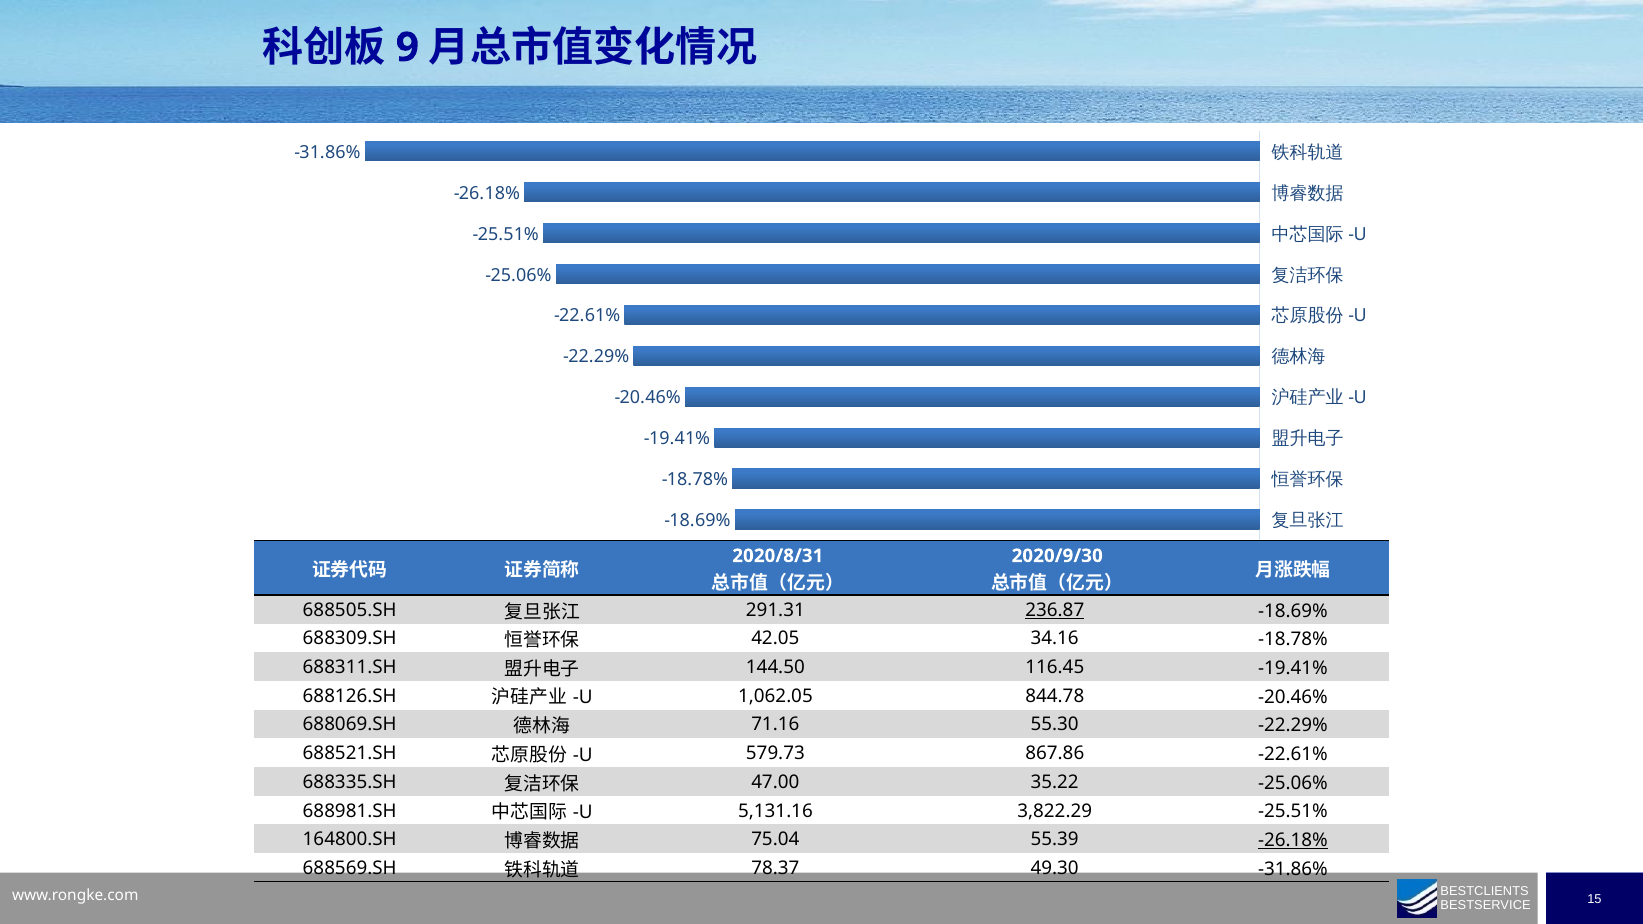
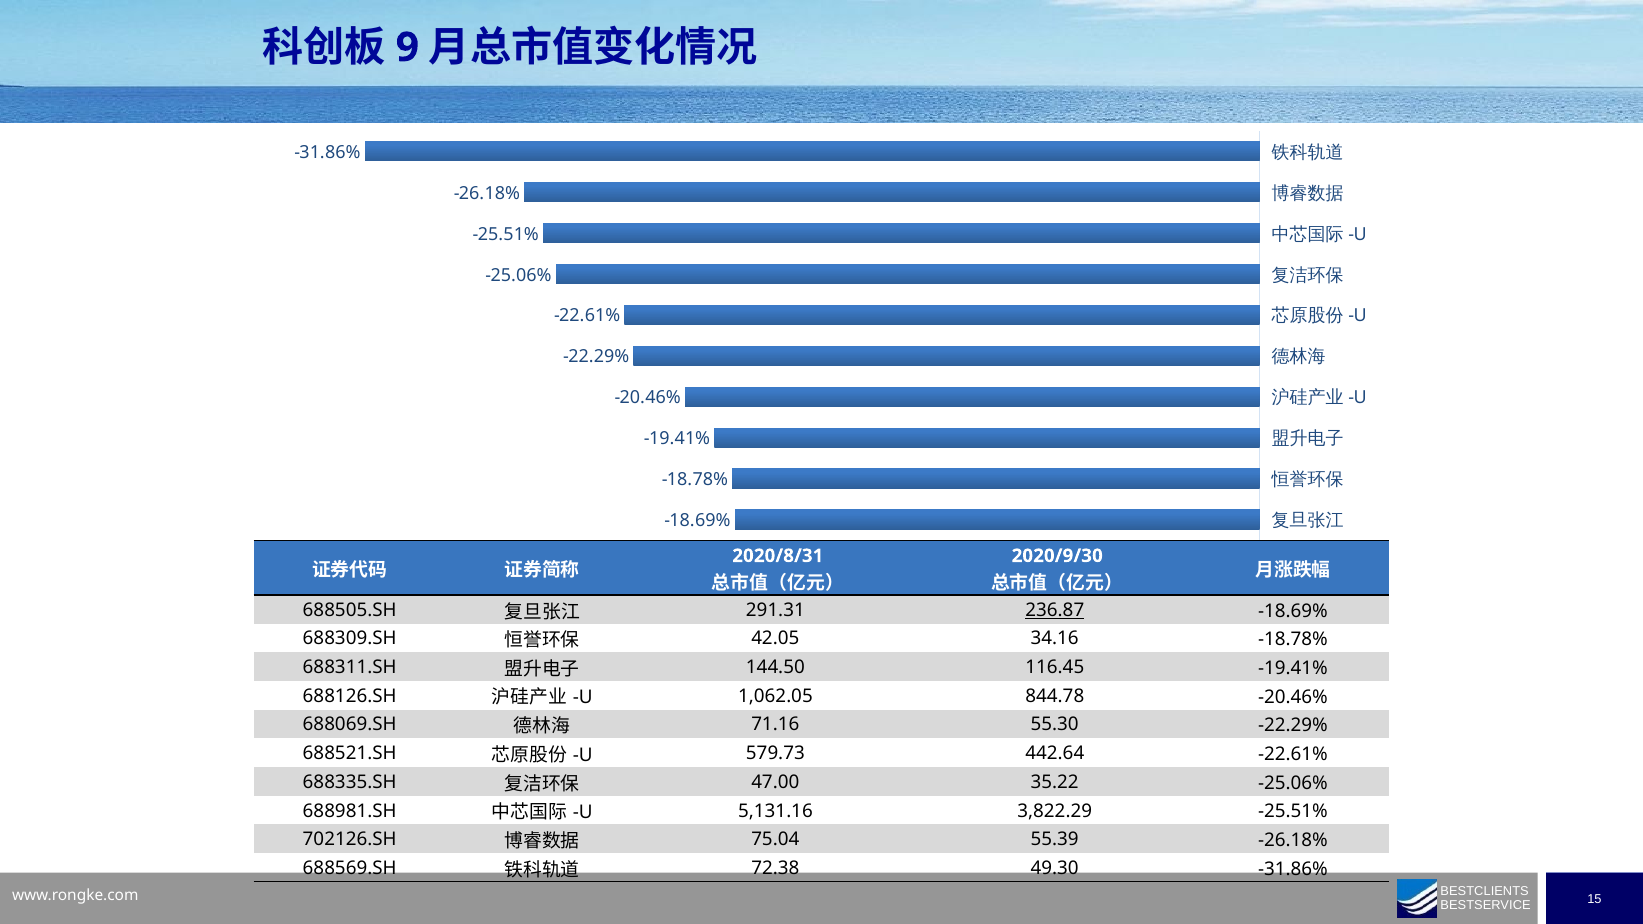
867.86: 867.86 -> 442.64 (1055, 754)
164800.SH: 164800.SH -> 702126.SH (350, 840)
-26.18% underline: present -> none (1293, 841)
78.37: 78.37 -> 72.38 (775, 868)
